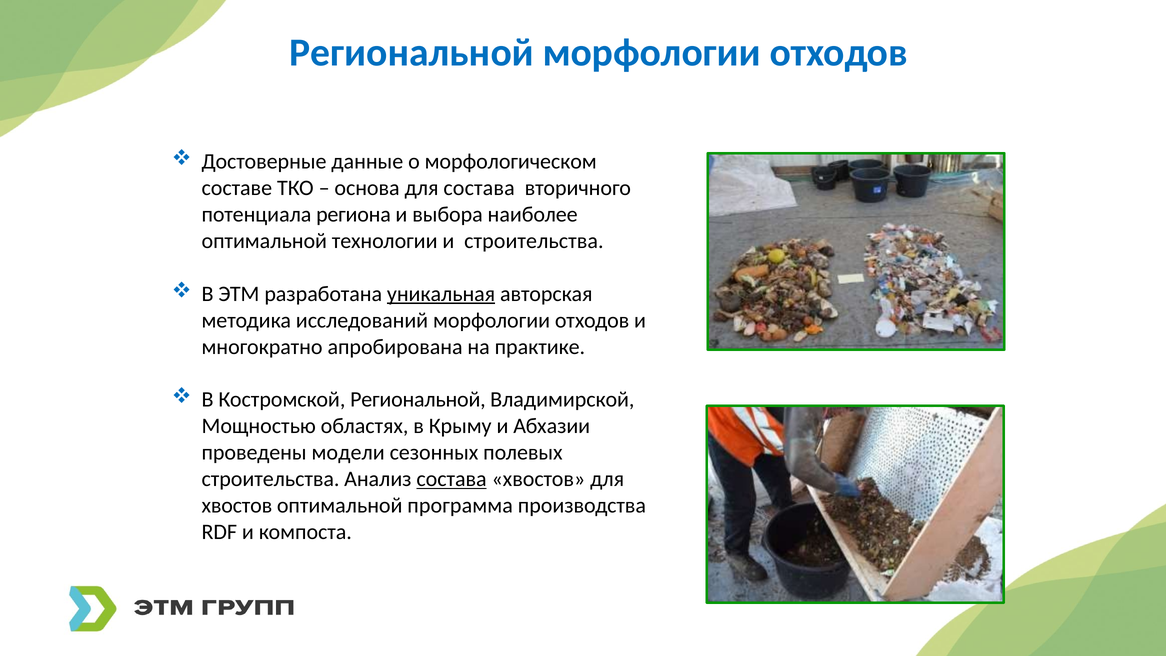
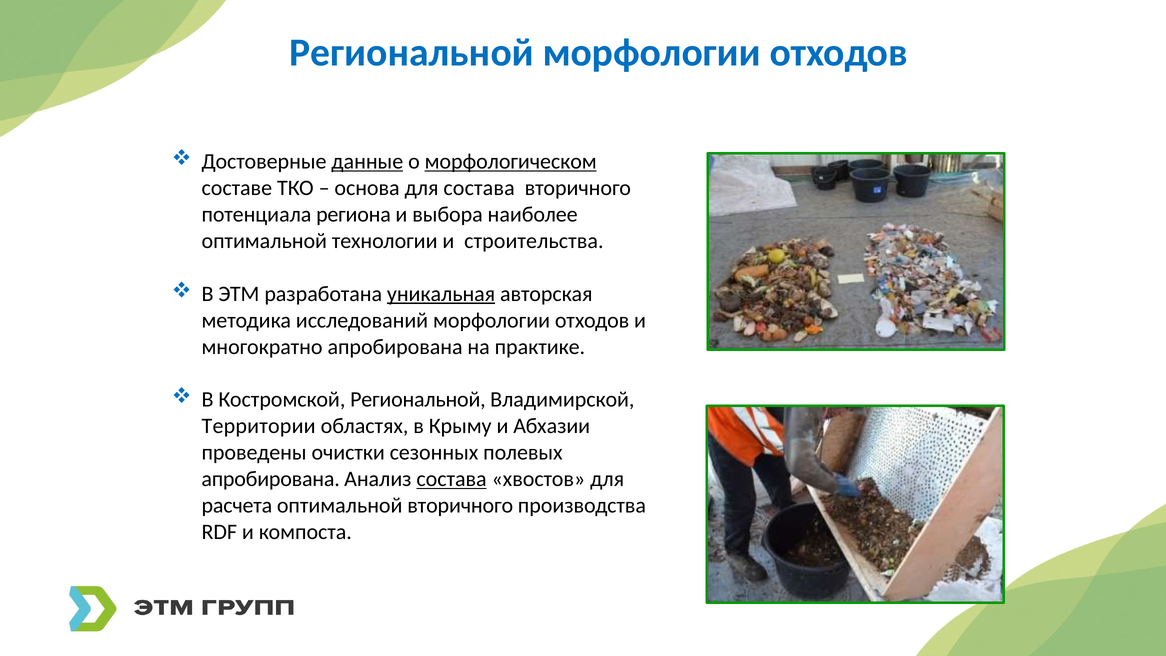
данные underline: none -> present (367, 162)
морфологическом underline: none -> present (511, 162)
Мощностью: Мощностью -> Территории (259, 426)
модели: модели -> очистки (348, 452)
строительства: строительства -> апробирована (271, 479)
хвостов: хвостов -> расчета (237, 505)
оптимальной программа: программа -> вторичного (460, 505)
